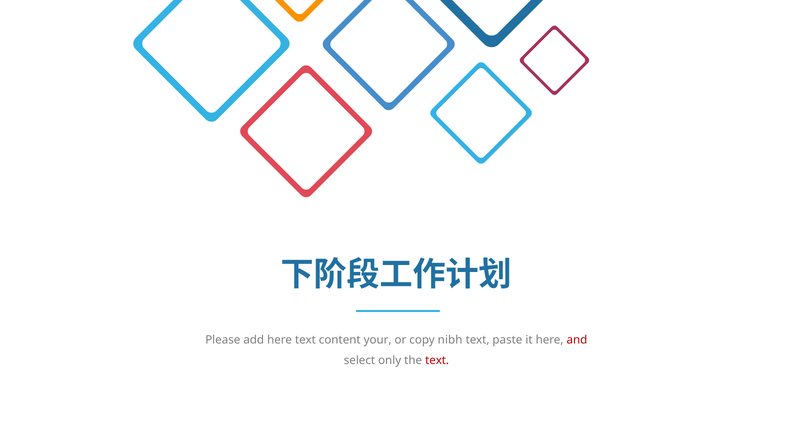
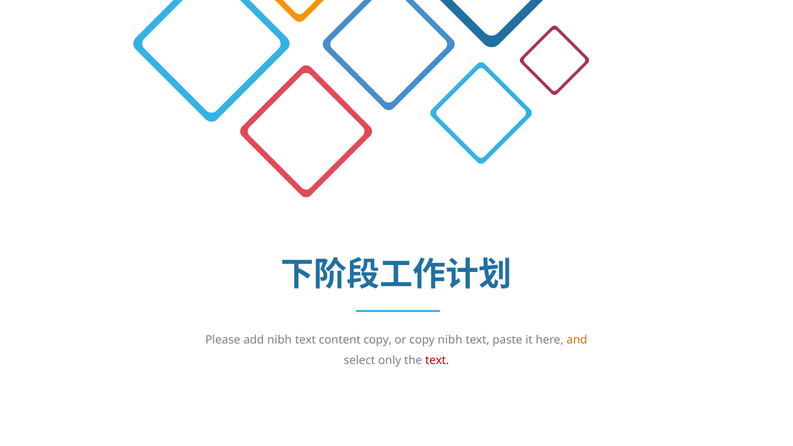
add here: here -> nibh (280, 340)
content your: your -> copy (378, 340)
and colour: red -> orange (577, 340)
